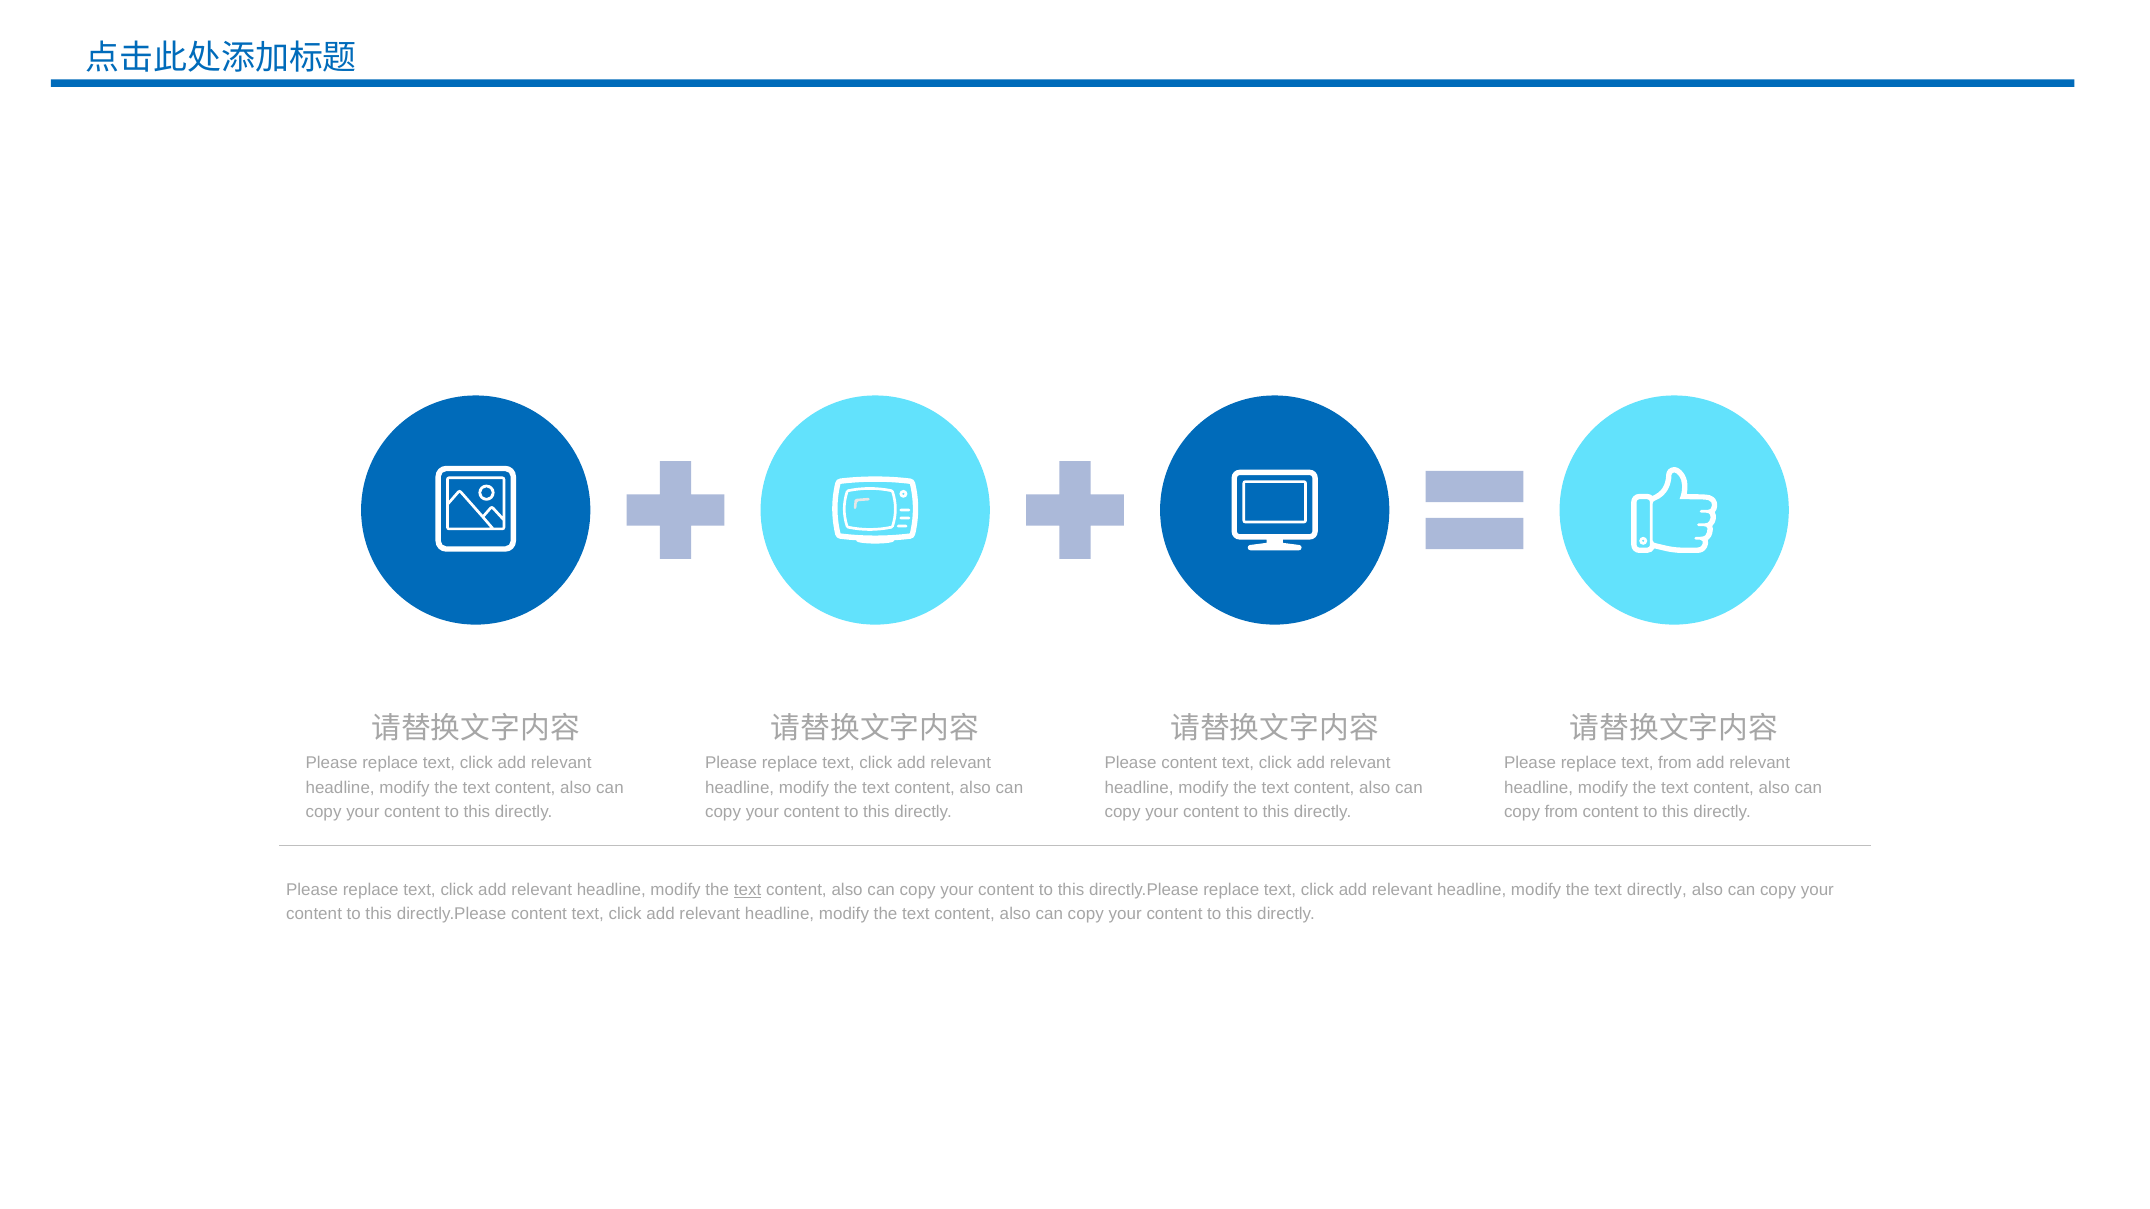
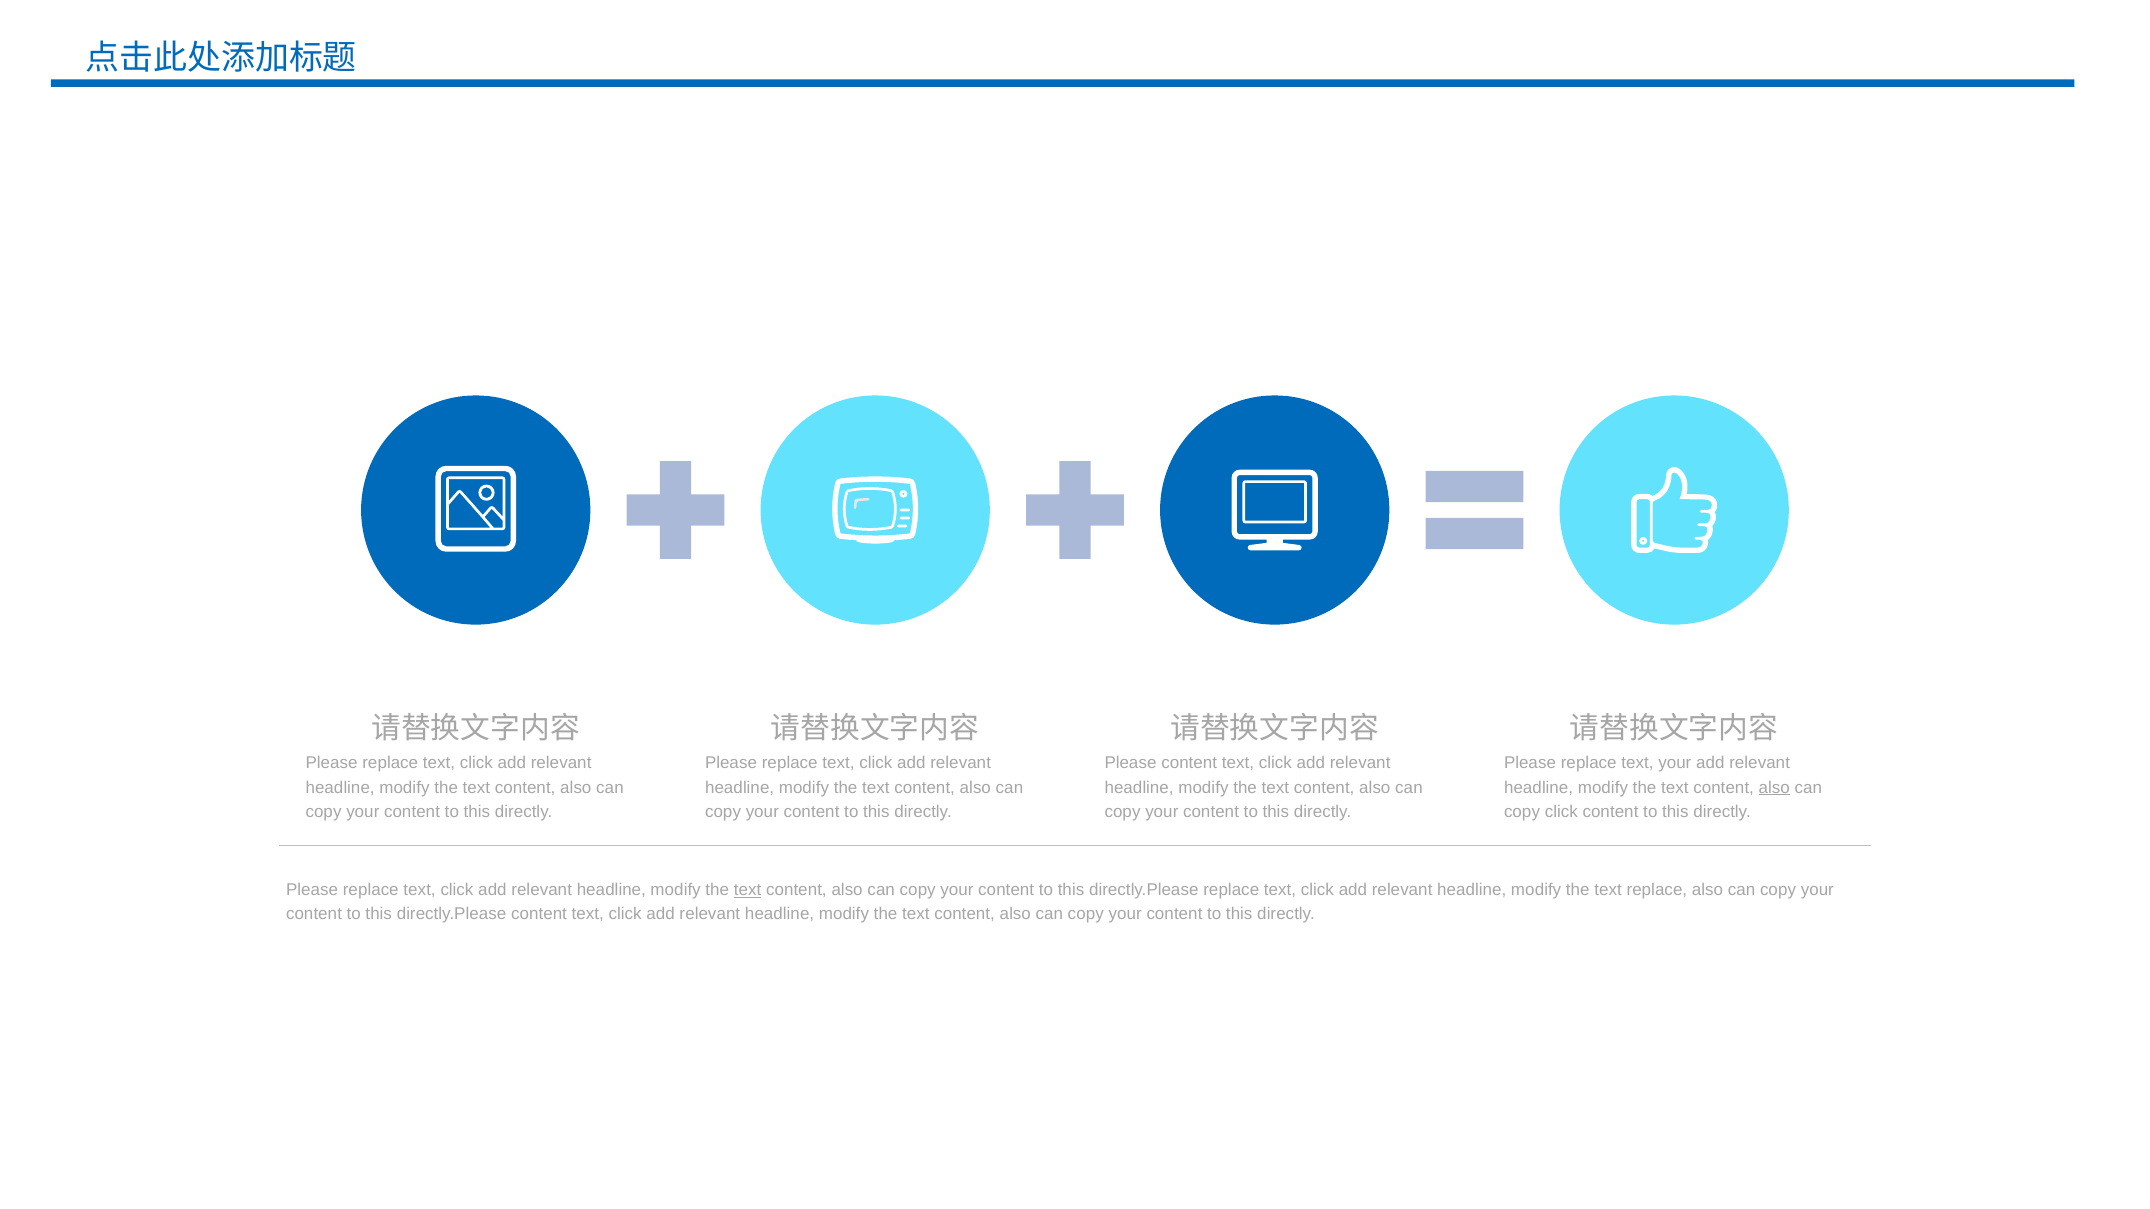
text from: from -> your (1675, 763)
also underline: none -> present (1774, 788)
copy from: from -> click (1561, 812)
text directly: directly -> replace (1657, 890)
